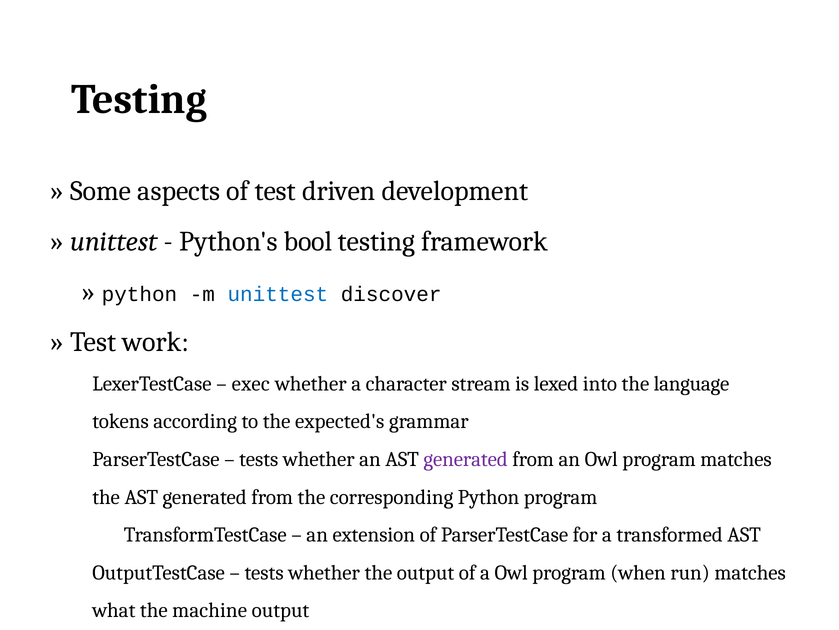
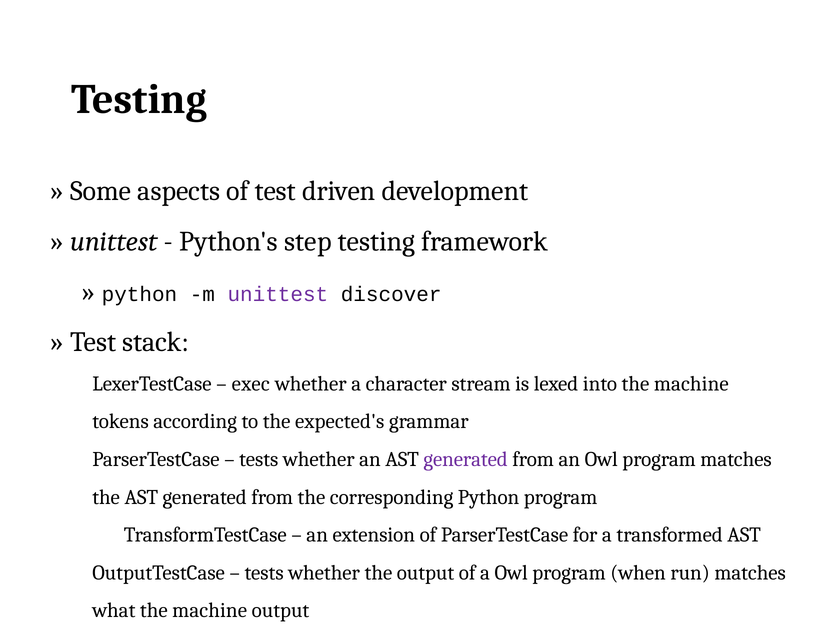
bool: bool -> step (308, 241)
unittest colour: blue -> purple (278, 294)
work: work -> stack (156, 342)
into the language: language -> machine (691, 383)
